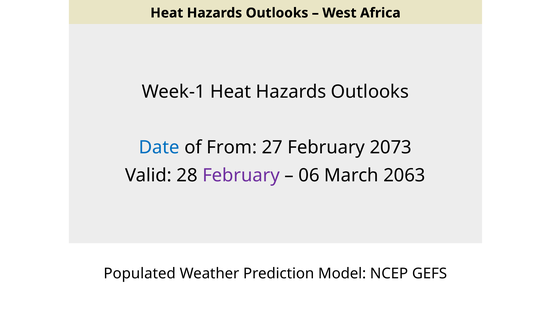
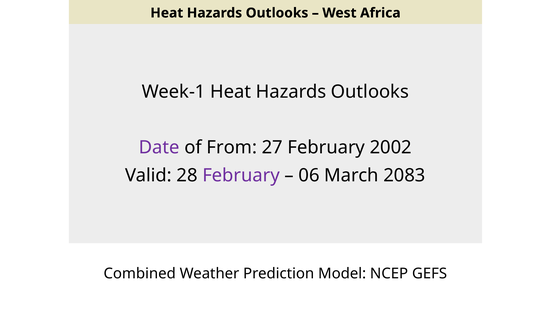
Date colour: blue -> purple (159, 147)
2073: 2073 -> 2002 (391, 147)
2063: 2063 -> 2083 (404, 175)
Populated: Populated -> Combined (140, 273)
